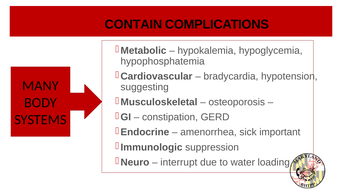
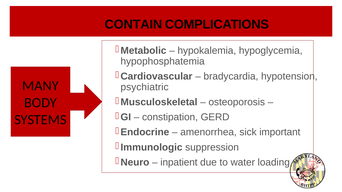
suggesting: suggesting -> psychiatric (145, 87)
interrupt: interrupt -> inpatient (179, 163)
